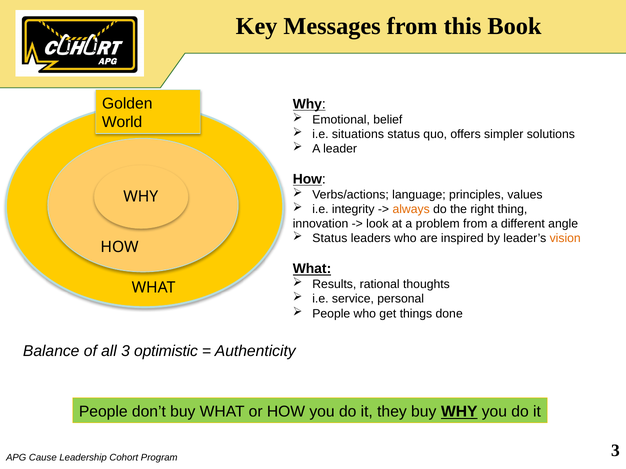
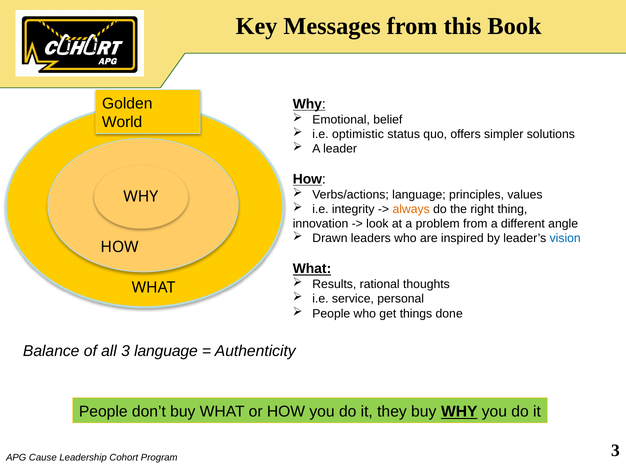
situations: situations -> optimistic (358, 134)
Status: Status -> Drawn (330, 239)
vision colour: orange -> blue (565, 239)
3 optimistic: optimistic -> language (166, 352)
